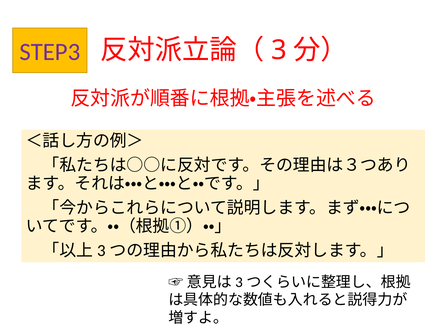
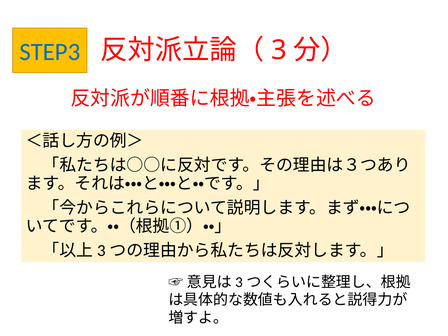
STEP3 colour: purple -> blue (50, 52)
